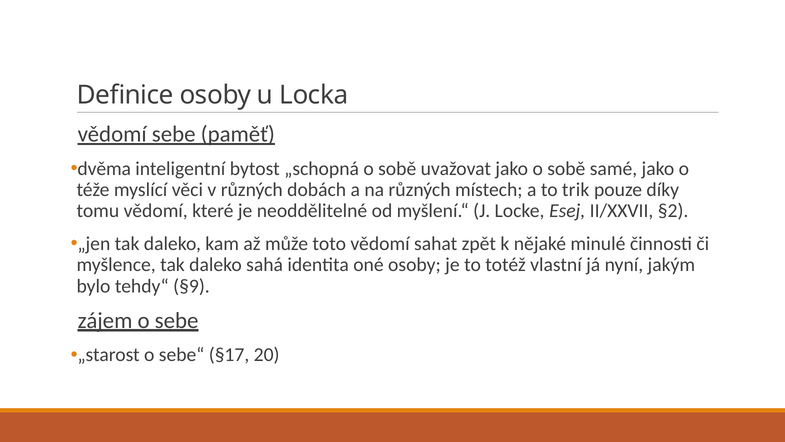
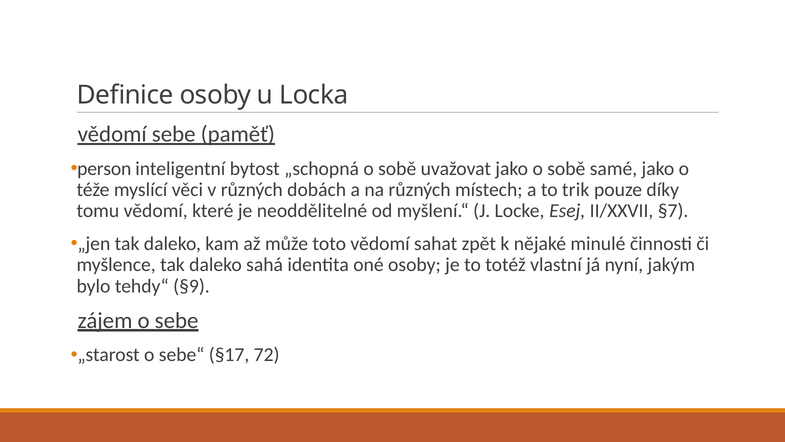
dvěma: dvěma -> person (104, 168)
§2: §2 -> §7 (673, 211)
20: 20 -> 72 (267, 355)
